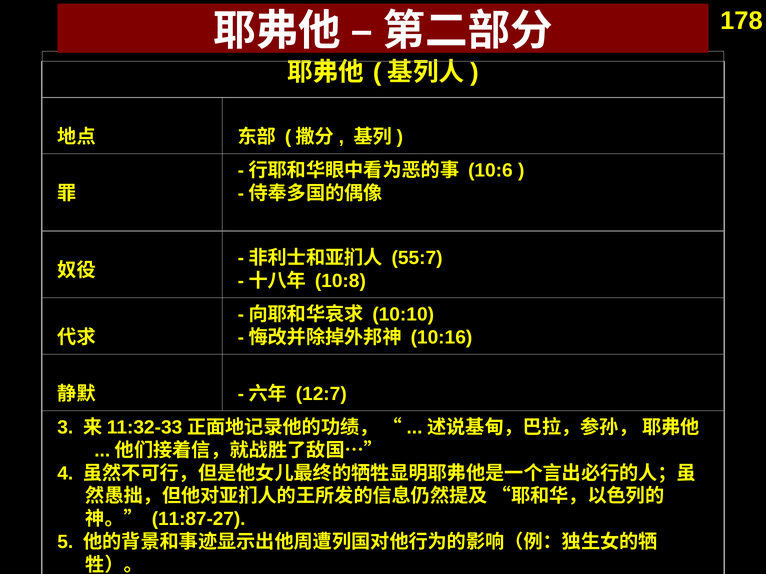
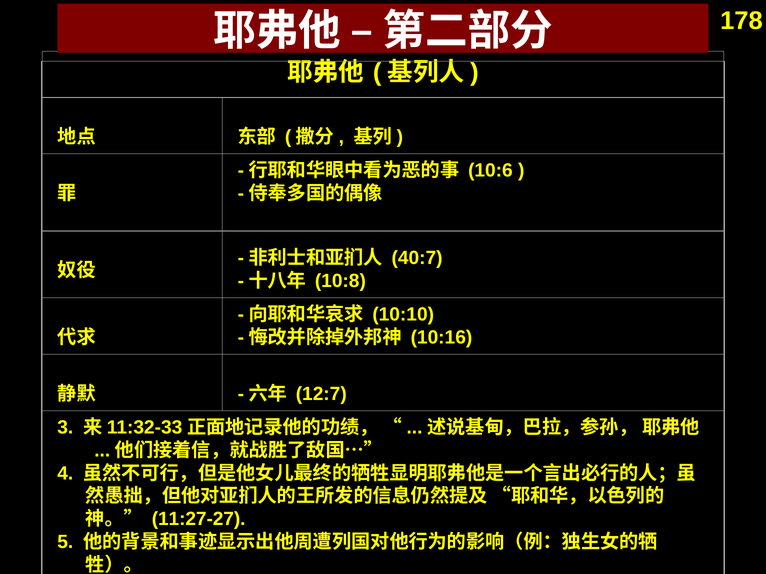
55:7: 55:7 -> 40:7 (417, 258)
11:87-27: 11:87-27 -> 11:27-27 (199, 520)
